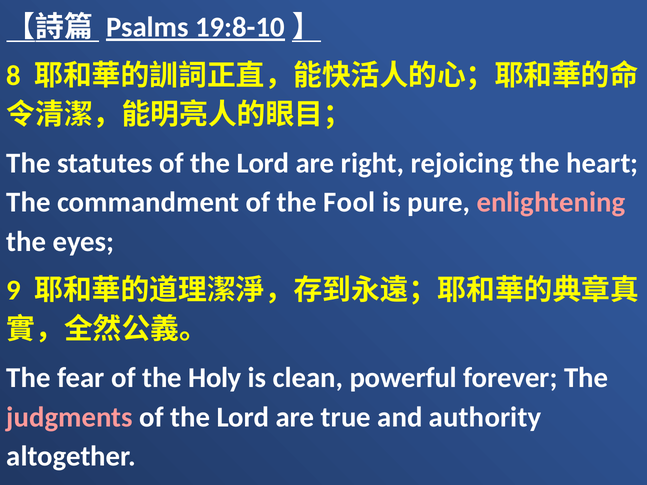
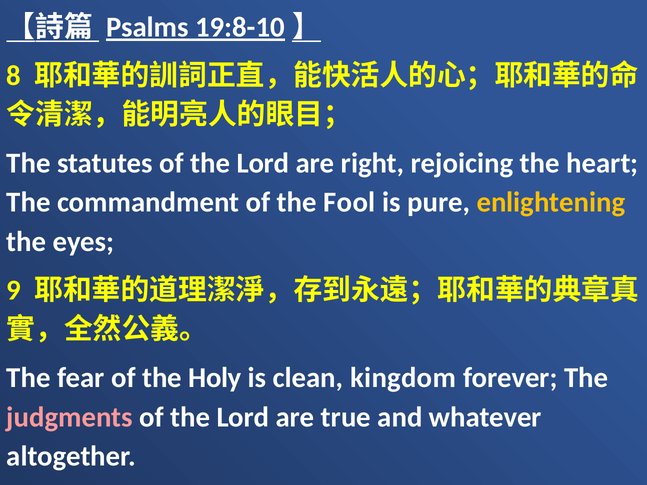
enlightening colour: pink -> yellow (551, 203)
powerful: powerful -> kingdom (403, 378)
authority: authority -> whatever (485, 417)
